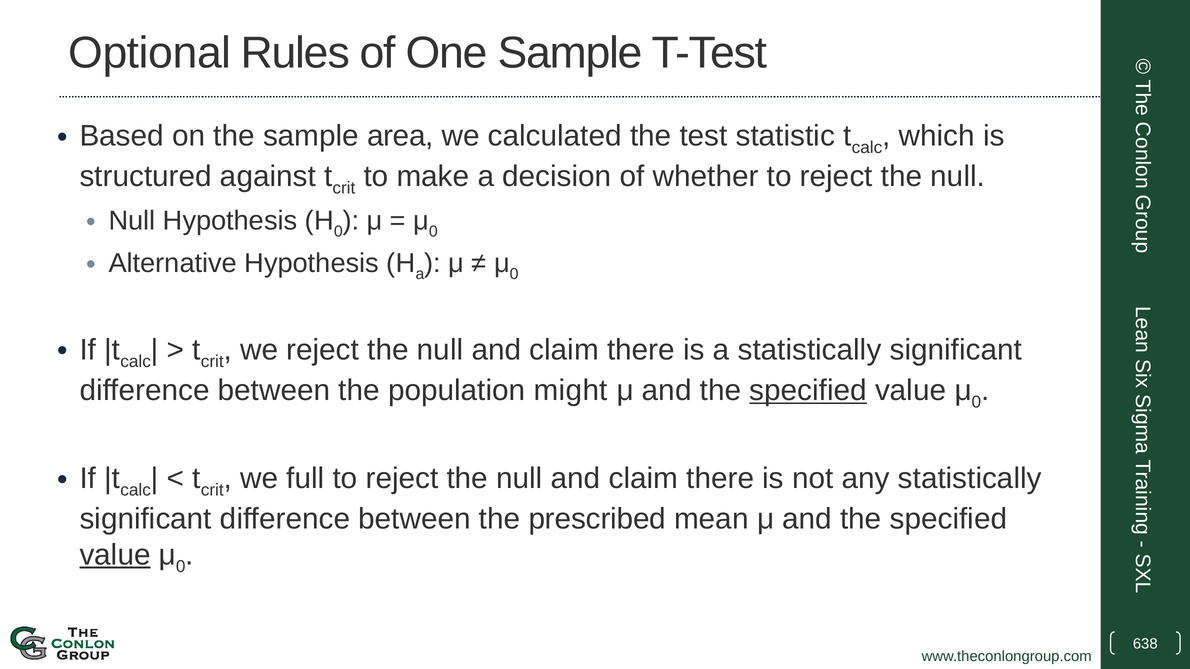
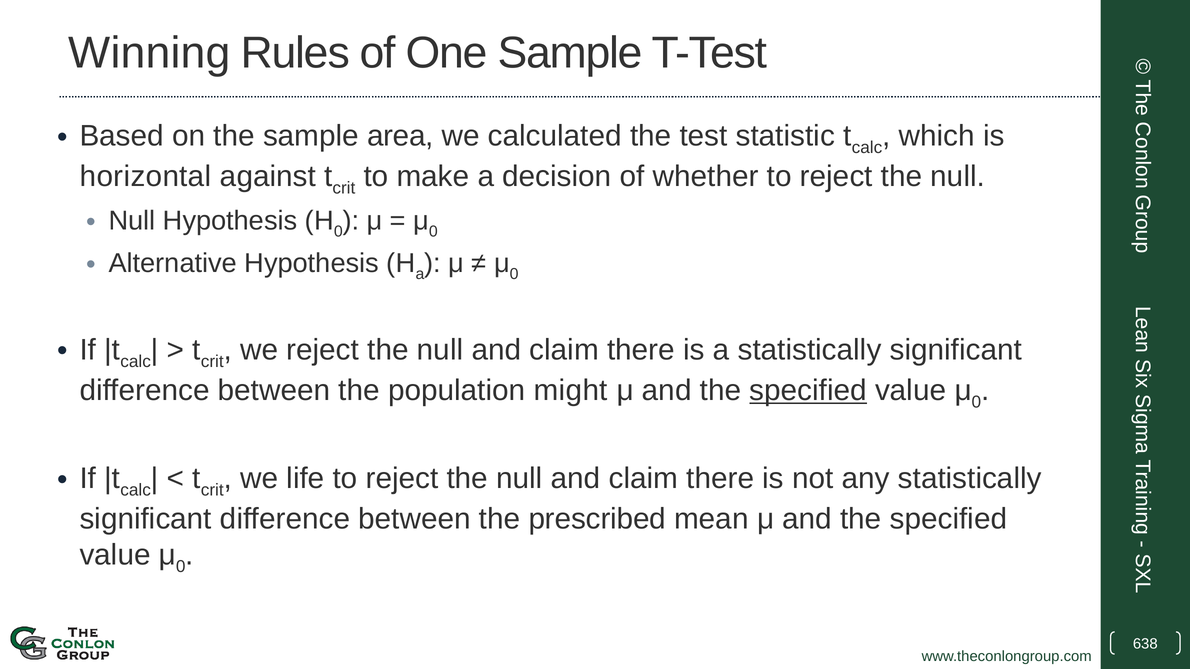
Optional: Optional -> Winning (149, 53)
structured: structured -> horizontal (146, 177)
full: full -> life (305, 479)
value underline: present -> none (115, 555)
